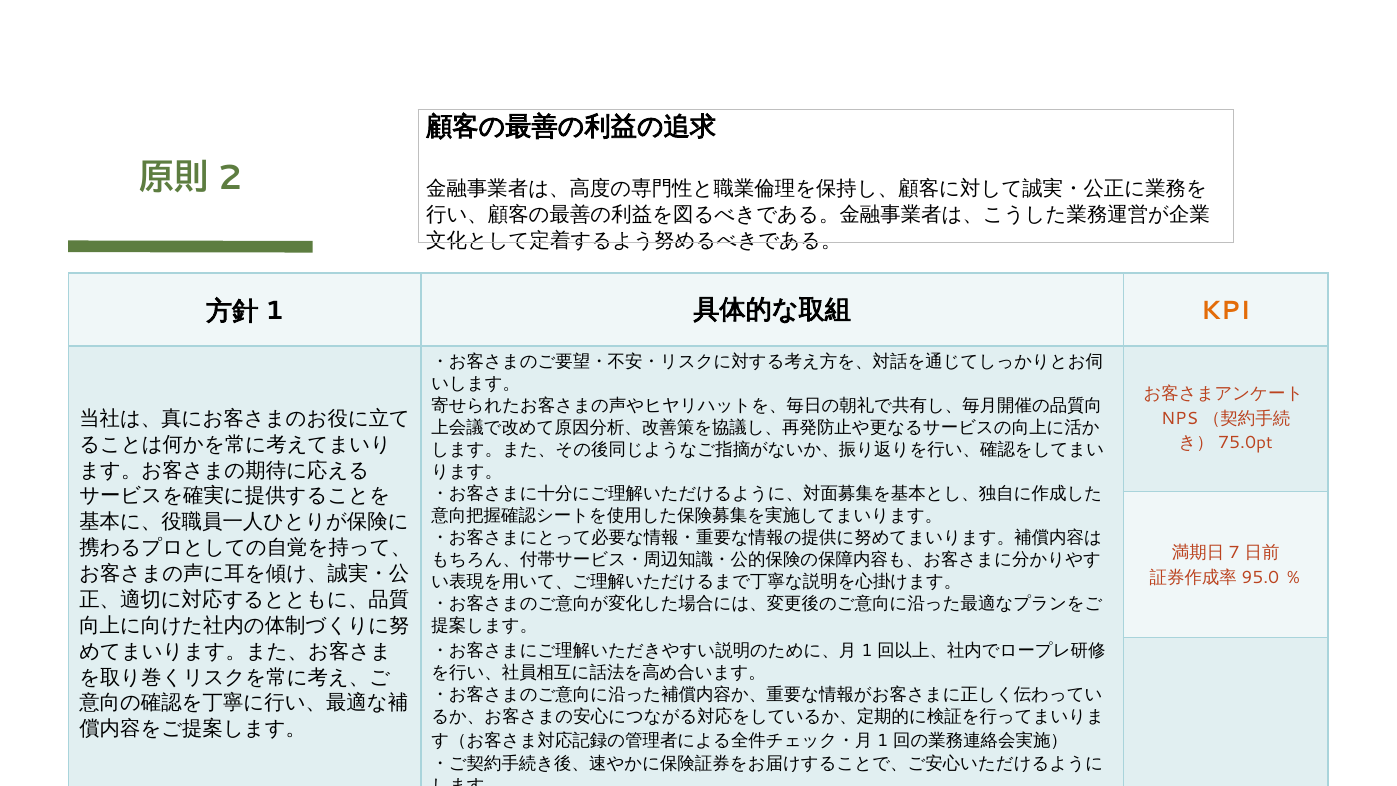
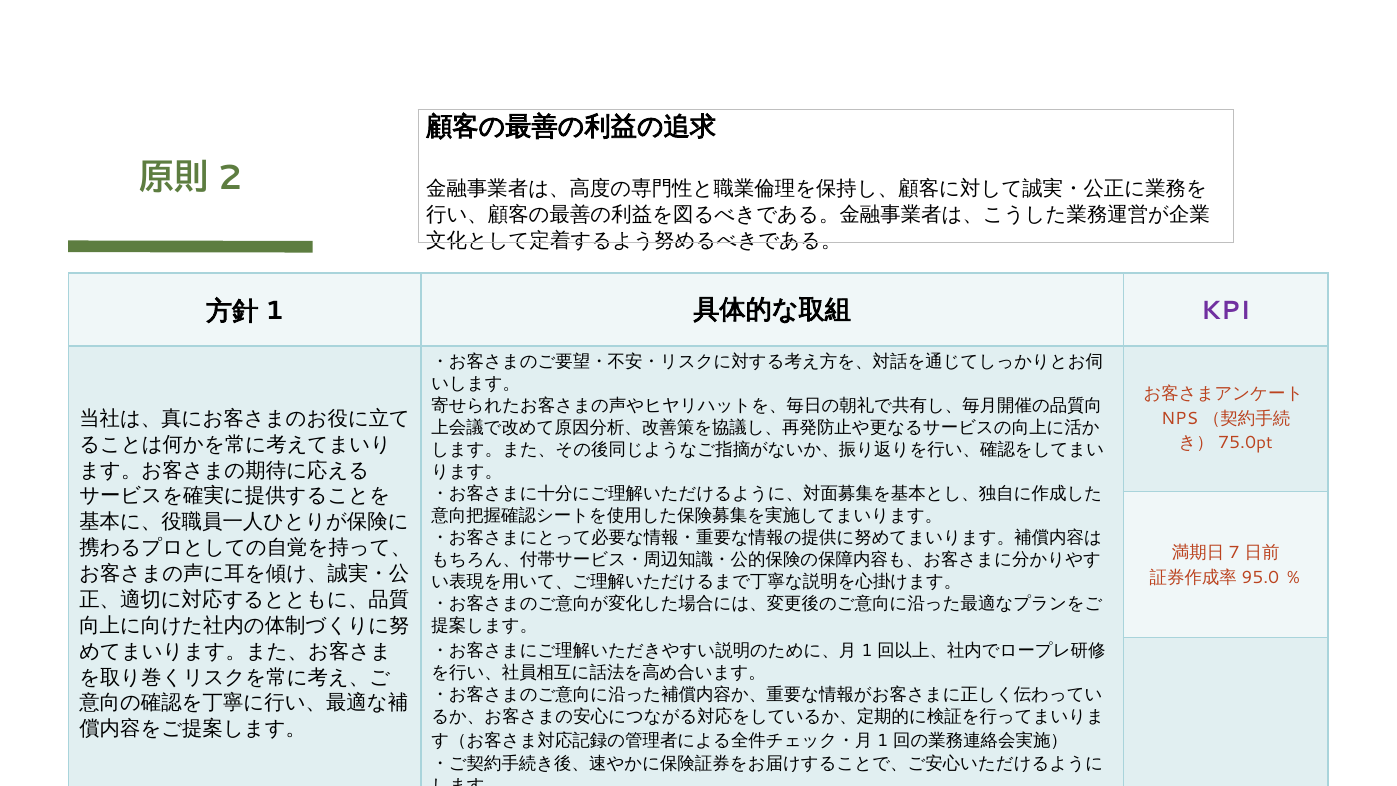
KPI colour: orange -> purple (1226, 311)
